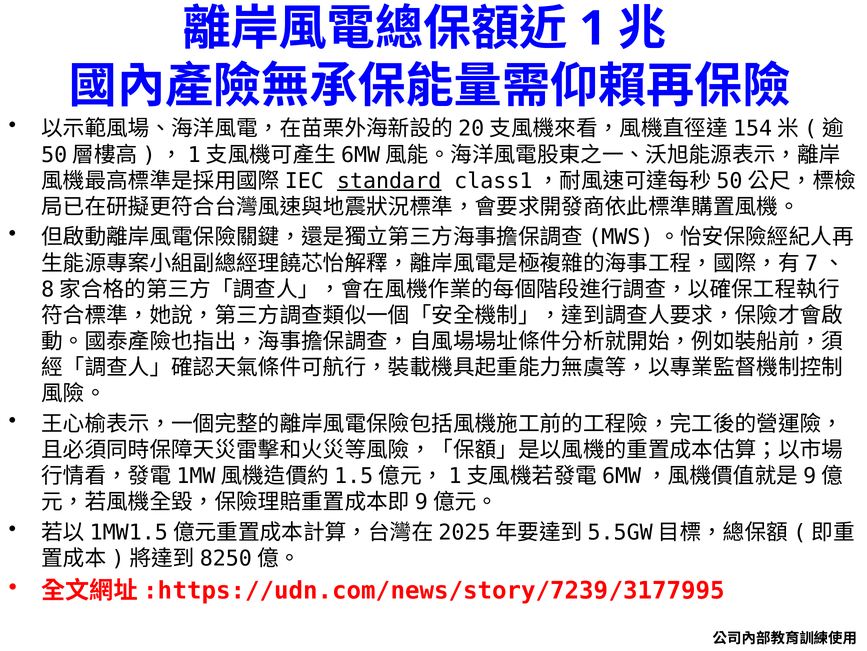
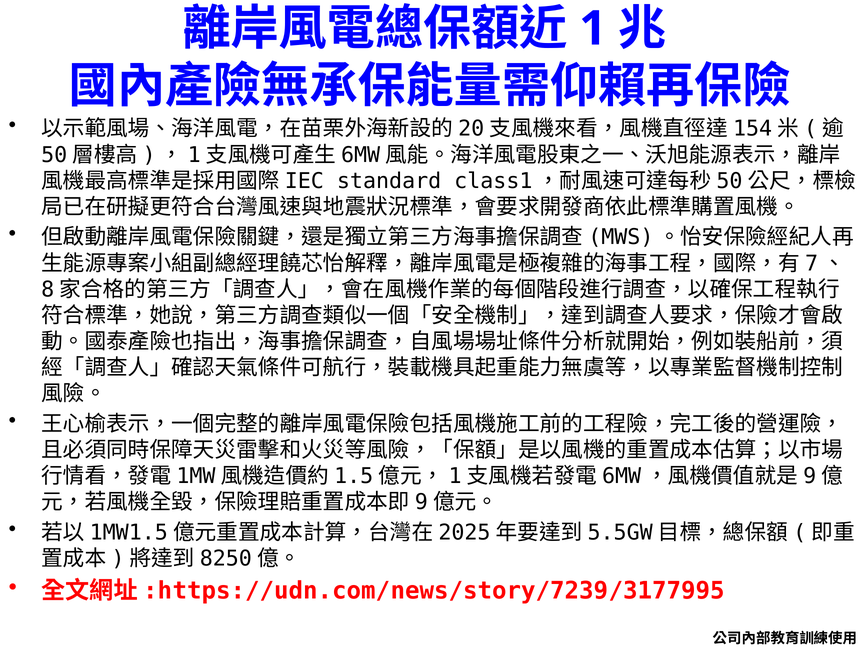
standard underline: present -> none (389, 181)
